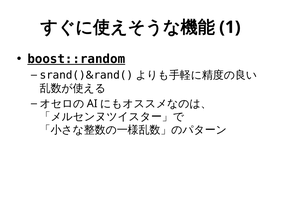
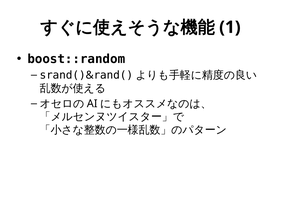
boost::random underline: present -> none (76, 59)
